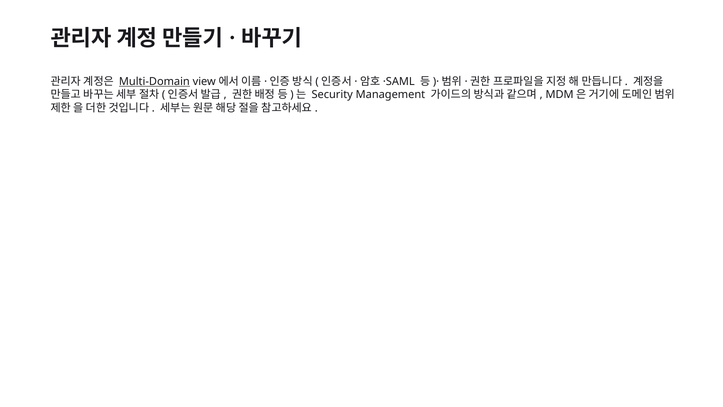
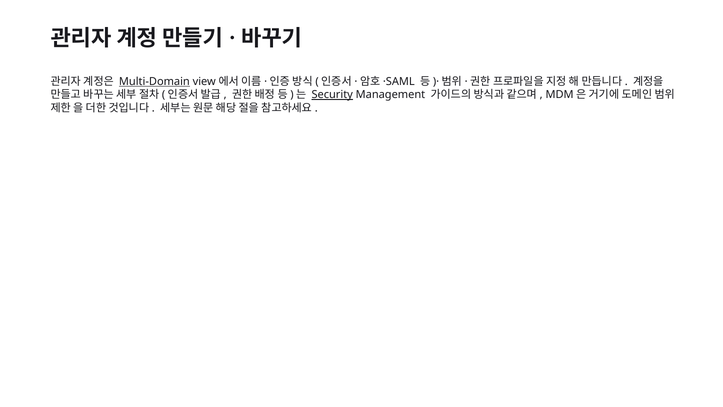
Security underline: none -> present (332, 95)
